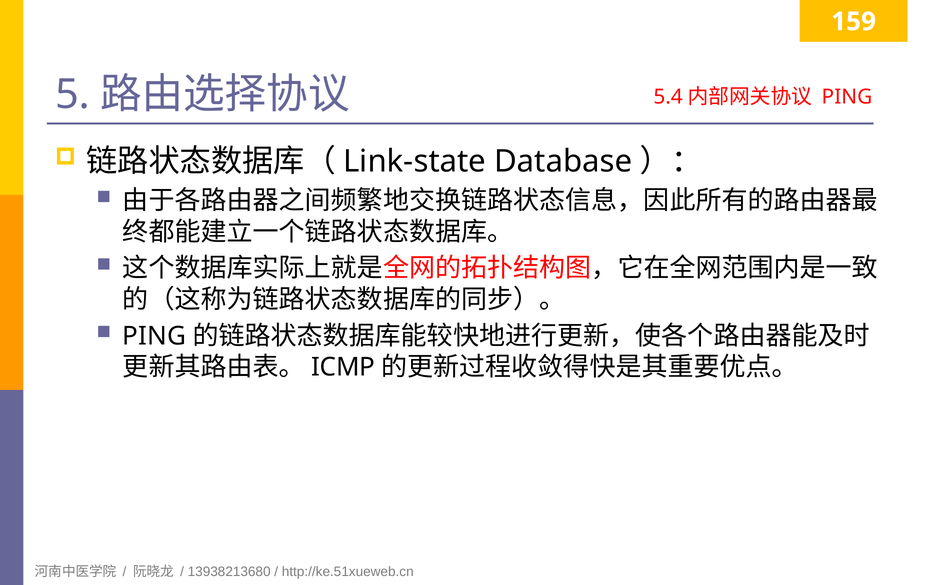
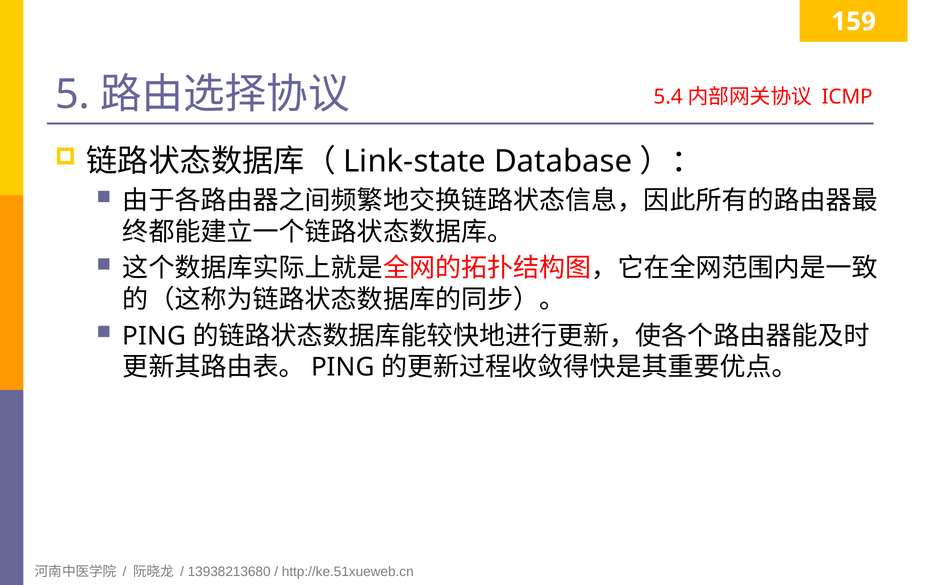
PING: PING -> ICMP (847, 97)
ICMP: ICMP -> PING (343, 367)
